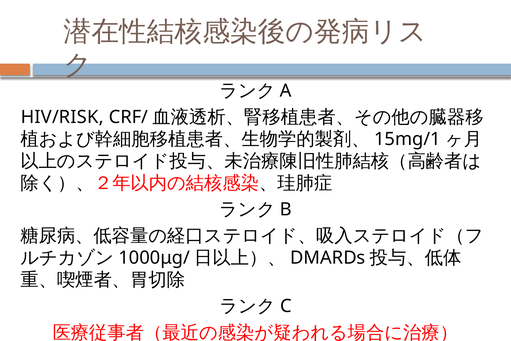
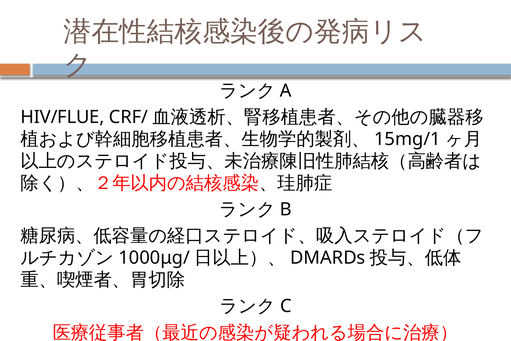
HIV/RISK: HIV/RISK -> HIV/FLUE (62, 117)
